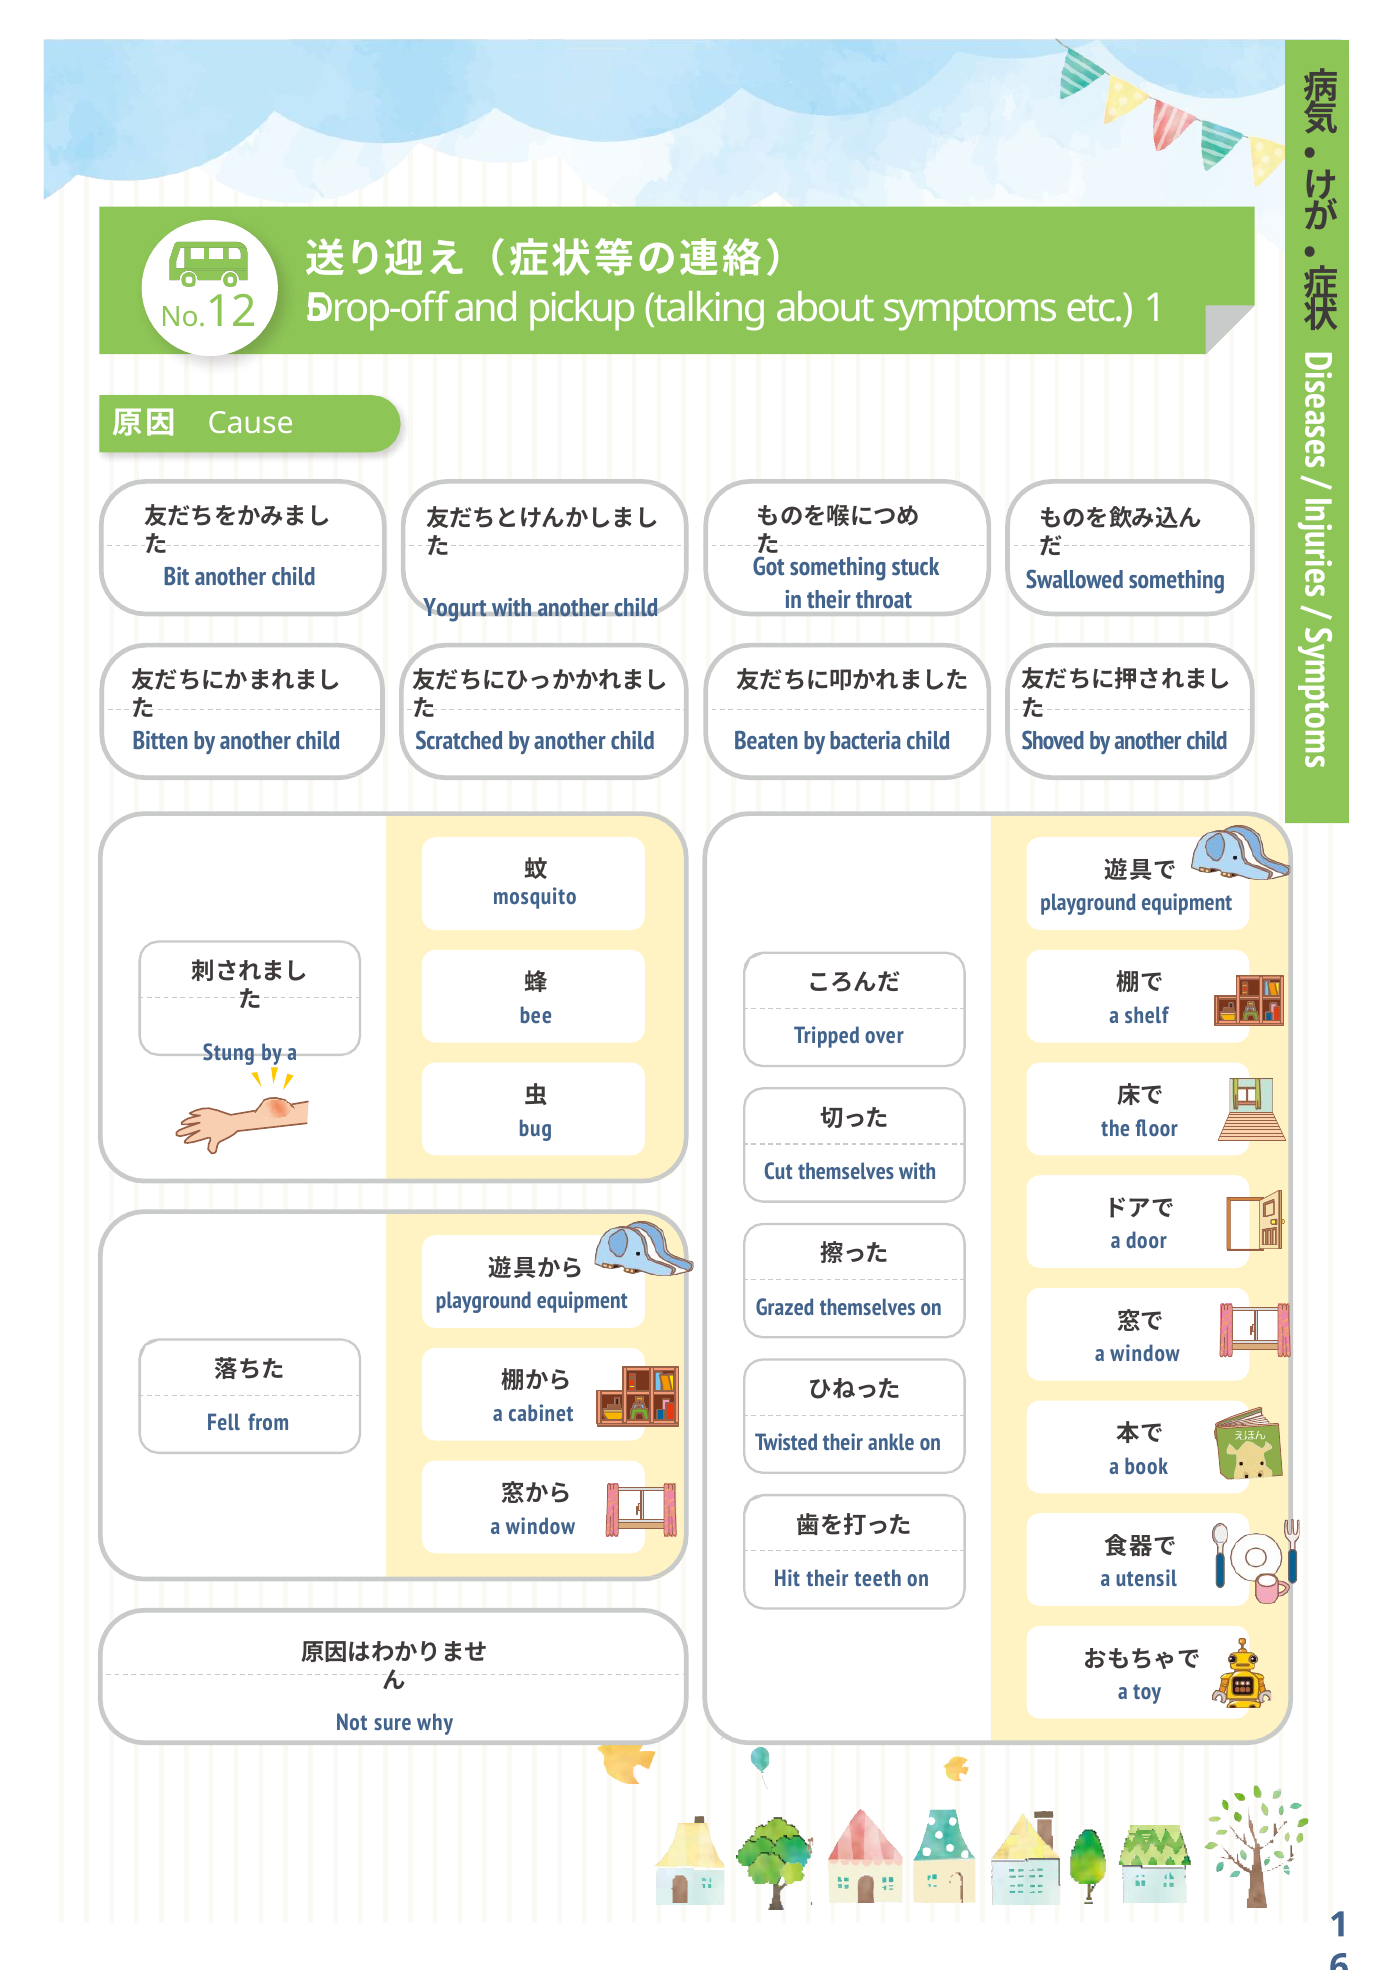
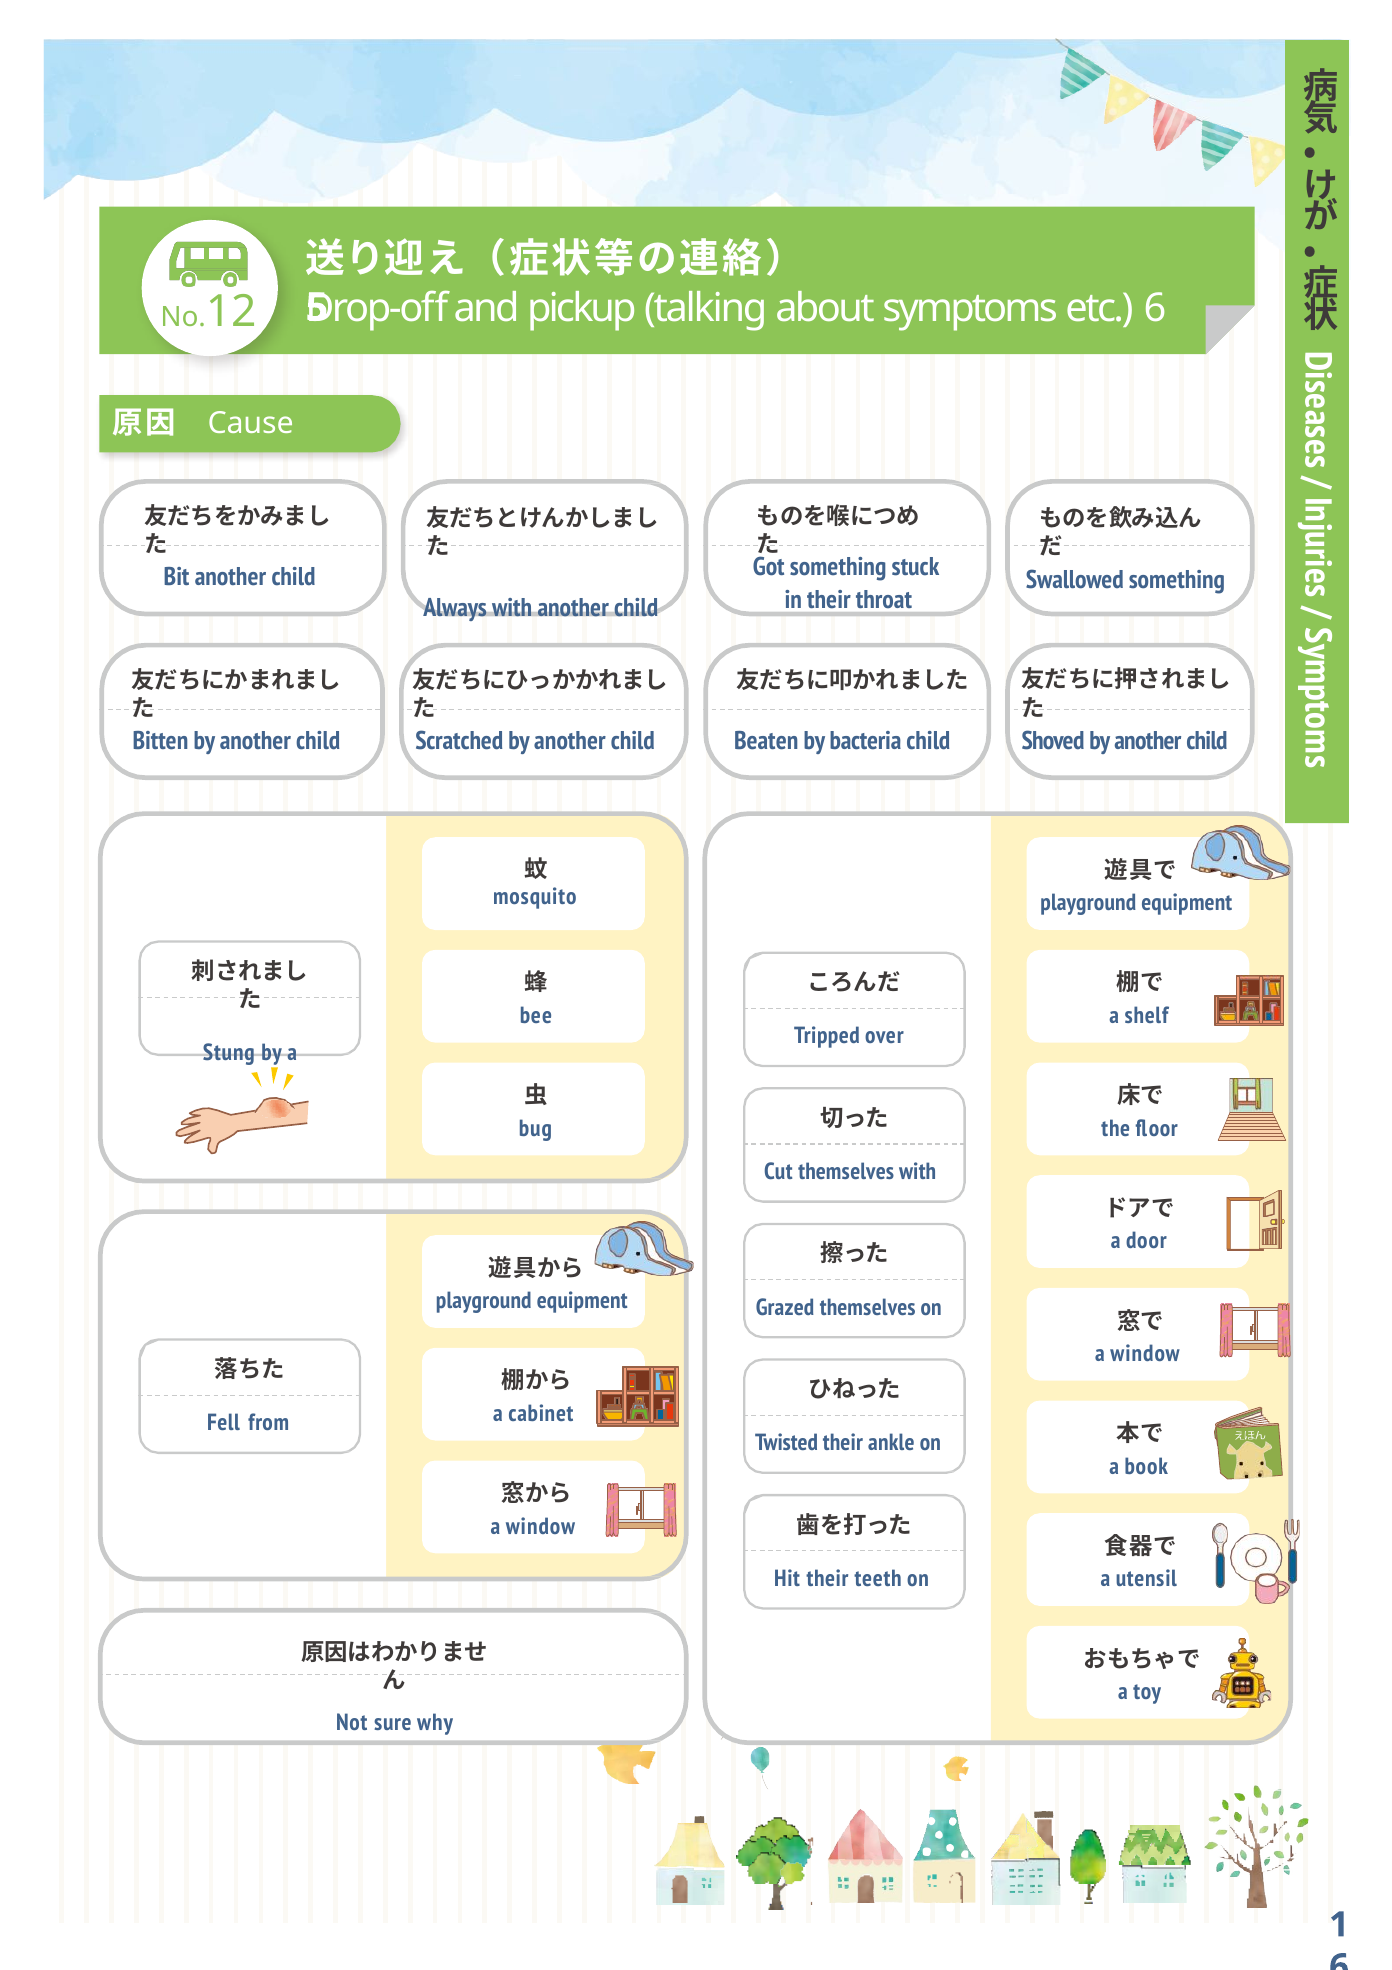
etc 1: 1 -> 6 (1155, 308)
Yogurt: Yogurt -> Always (455, 608)
